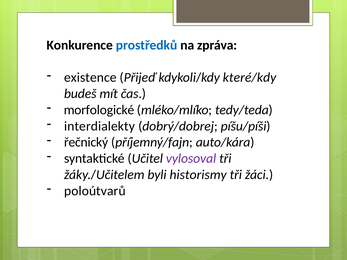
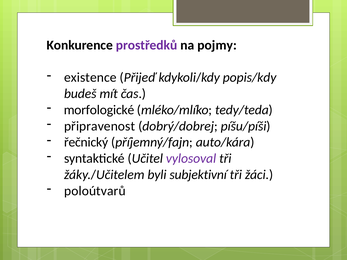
prostředků colour: blue -> purple (147, 45)
zpráva: zpráva -> pojmy (217, 45)
které/kdy: které/kdy -> popis/kdy (250, 78)
interdialekty: interdialekty -> připravenost (100, 126)
historismy: historismy -> subjektivní (198, 175)
